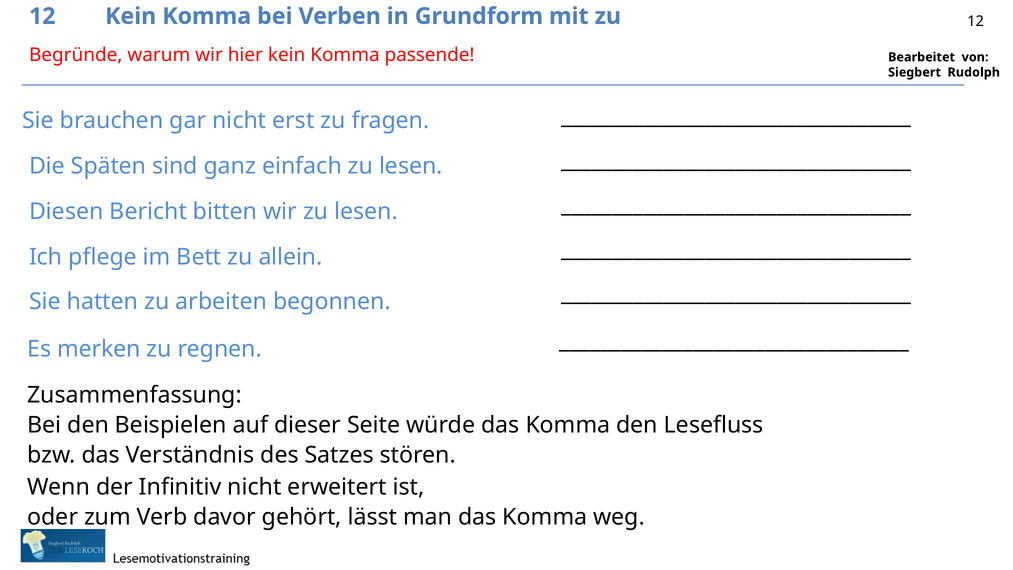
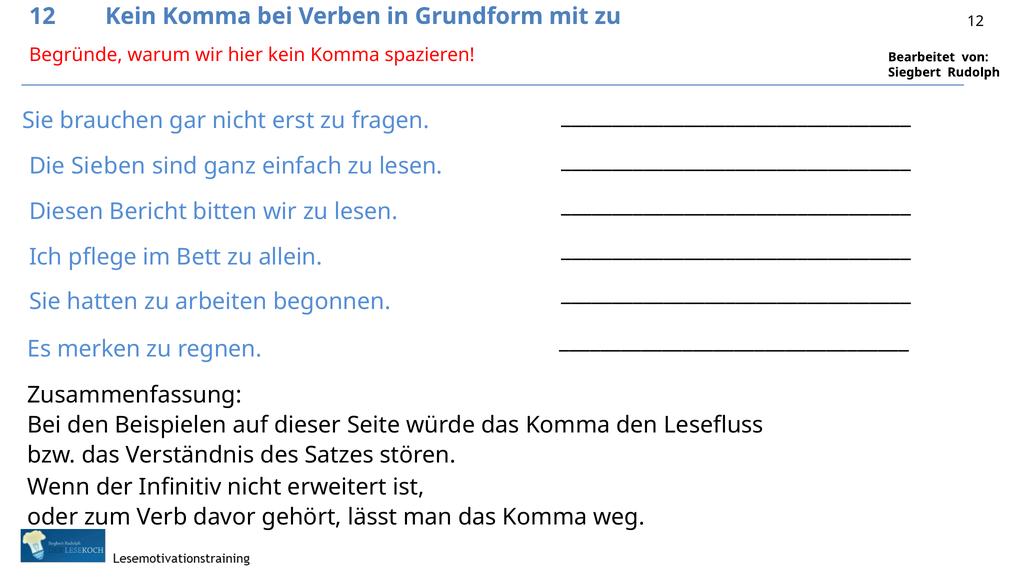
passende: passende -> spazieren (430, 55)
Späten: Späten -> Sieben (108, 166)
